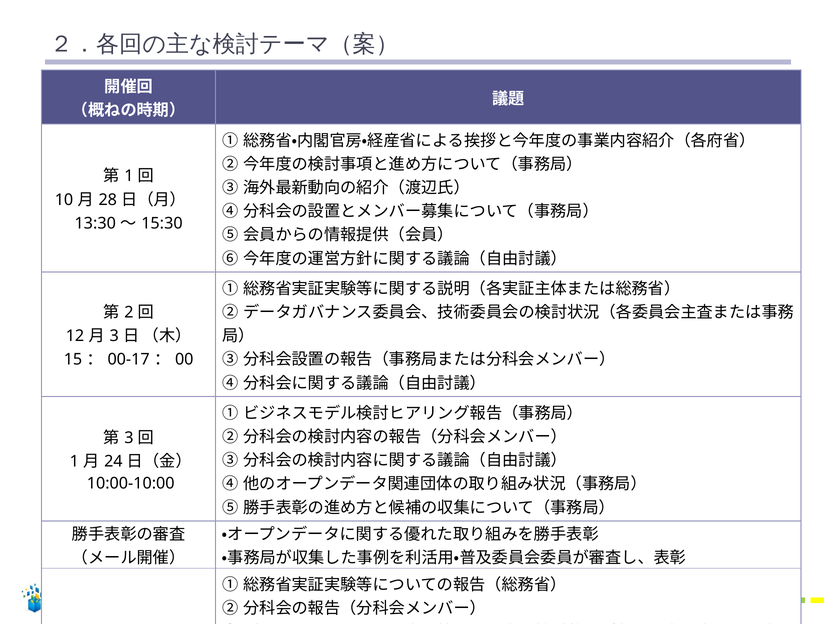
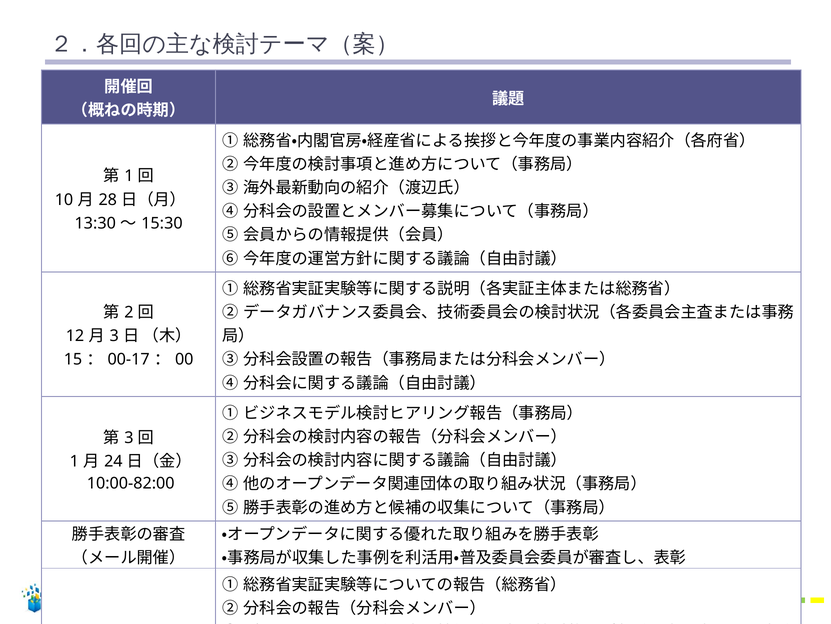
10:00-10:00: 10:00-10:00 -> 10:00-82:00 (131, 483)
